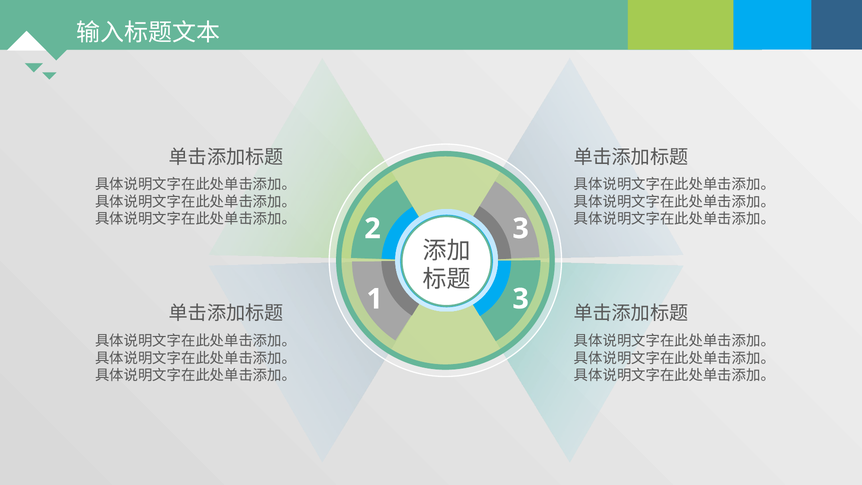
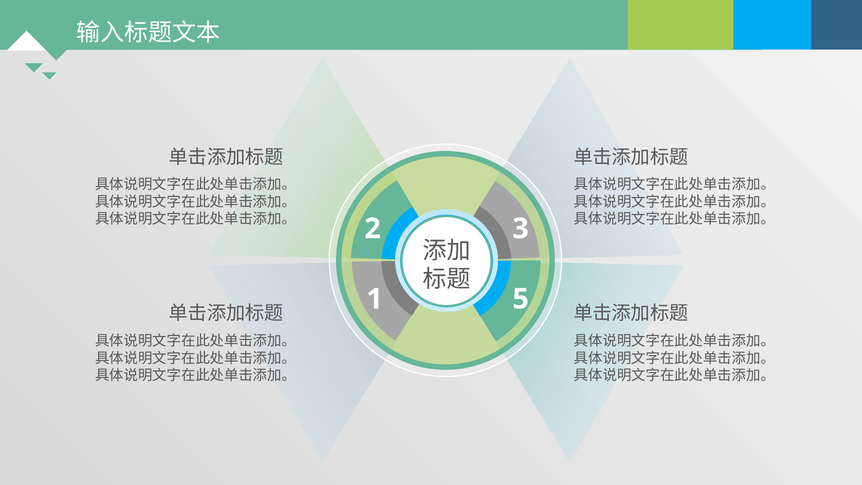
1 3: 3 -> 5 (521, 299)
